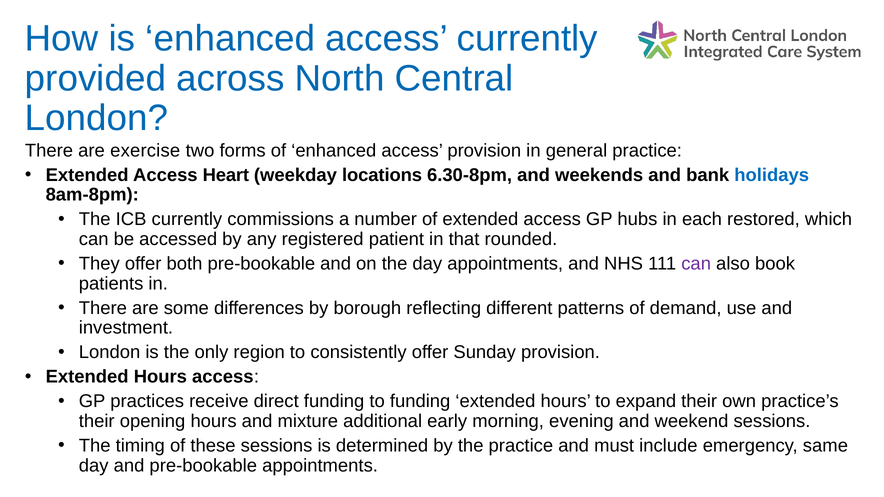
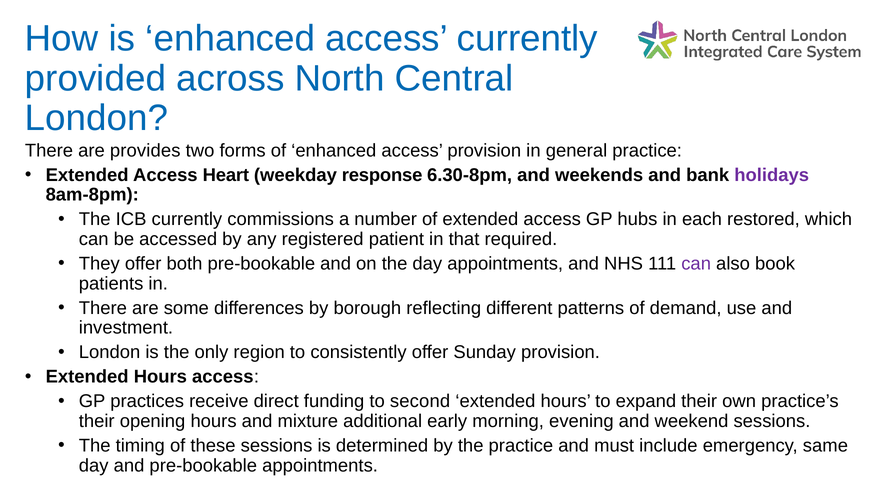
exercise: exercise -> provides (145, 151)
locations: locations -> response (382, 175)
holidays colour: blue -> purple (772, 175)
rounded: rounded -> required (521, 239)
to funding: funding -> second (420, 402)
